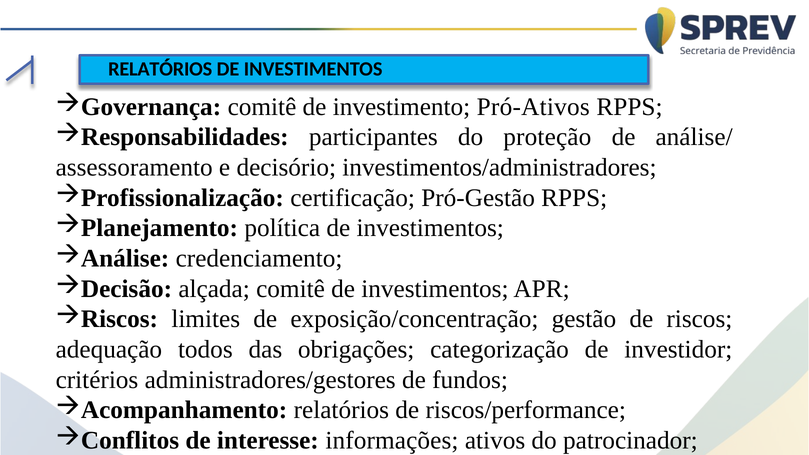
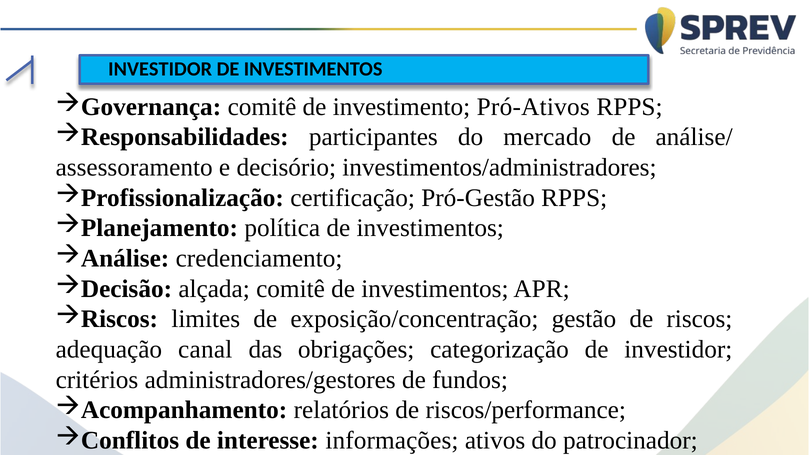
RELATÓRIOS: RELATÓRIOS -> INVESTIDOR (160, 69)
proteção: proteção -> mercado (547, 137)
todos: todos -> canal (205, 350)
